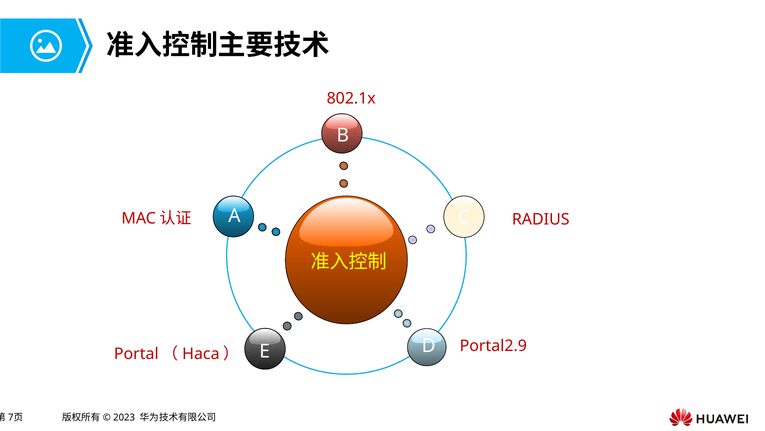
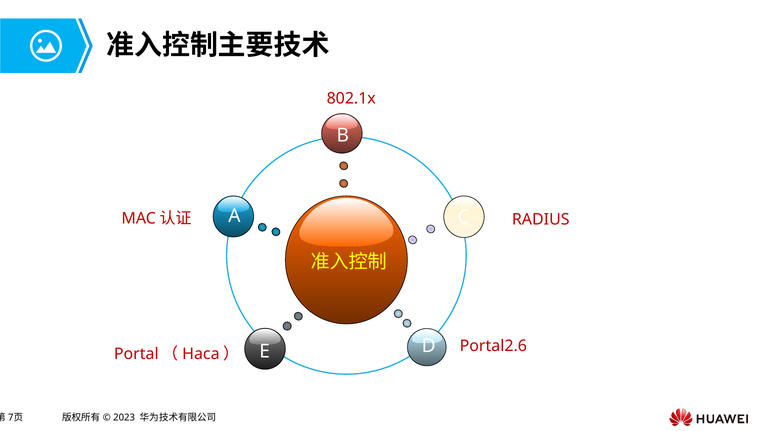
Portal2.9: Portal2.9 -> Portal2.6 (493, 345)
